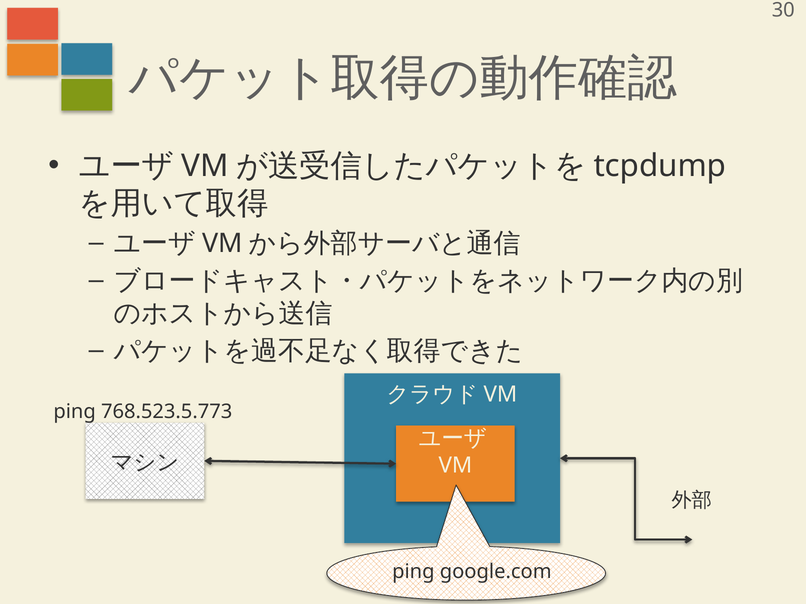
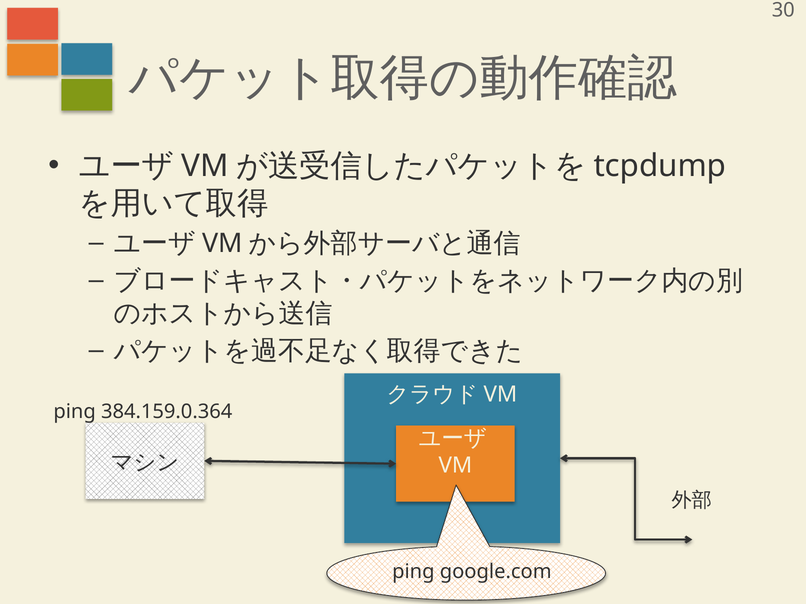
768.523.5.773: 768.523.5.773 -> 384.159.0.364 (167, 412)
